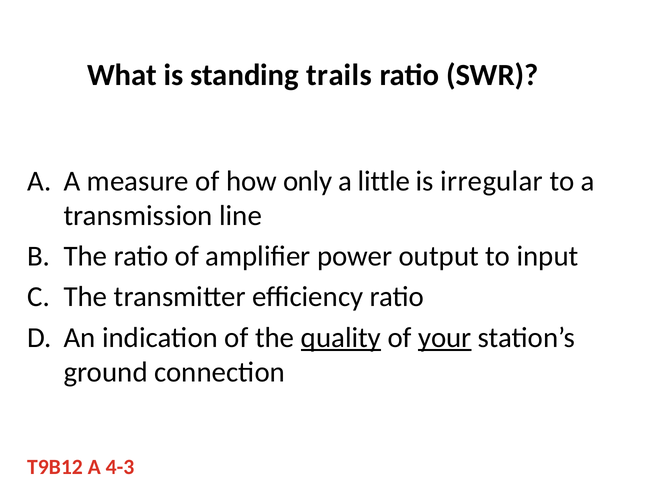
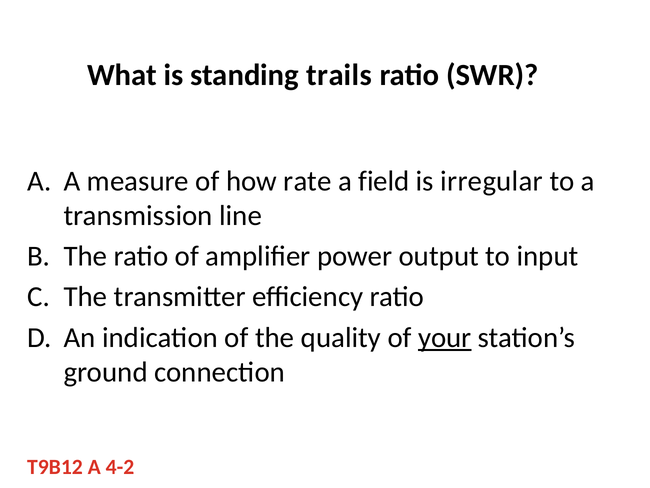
only: only -> rate (307, 181)
little: little -> field (384, 181)
quality underline: present -> none (341, 337)
4-3: 4-3 -> 4-2 (120, 467)
